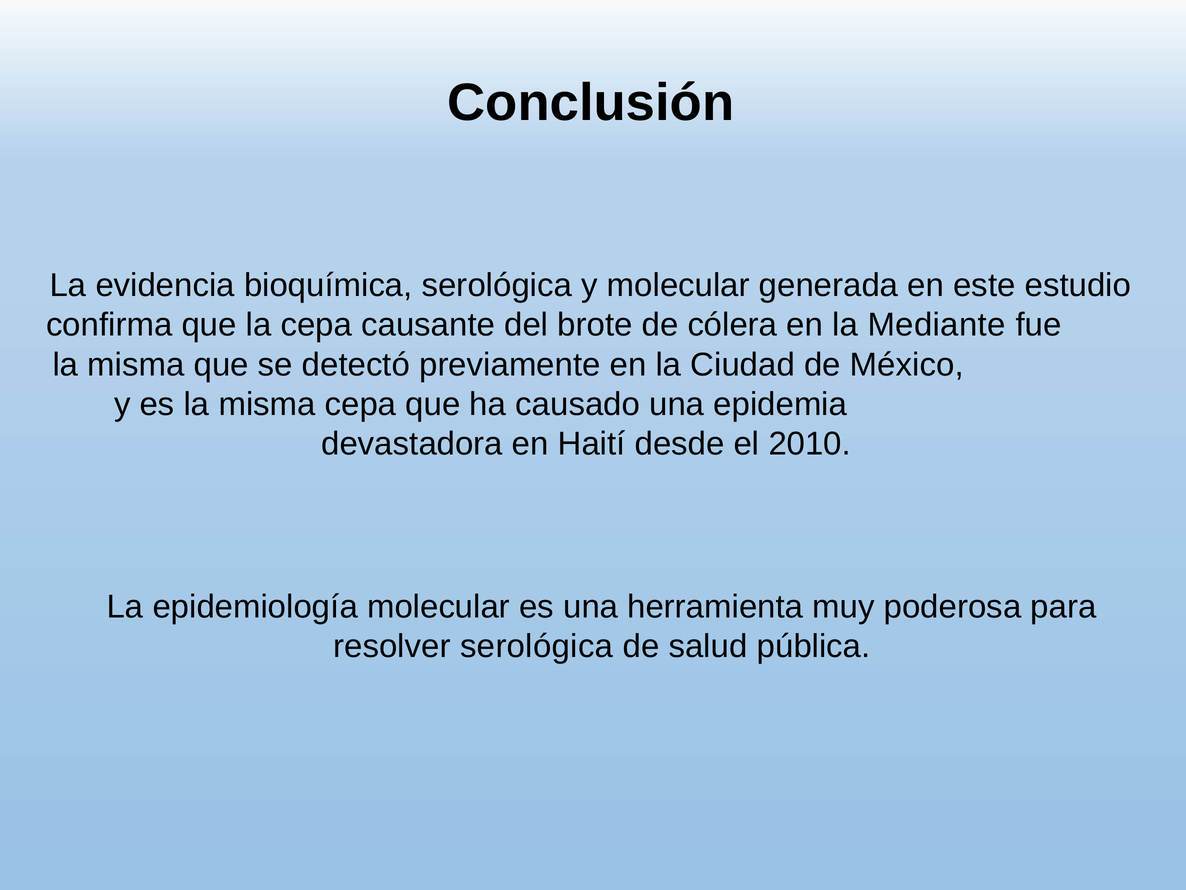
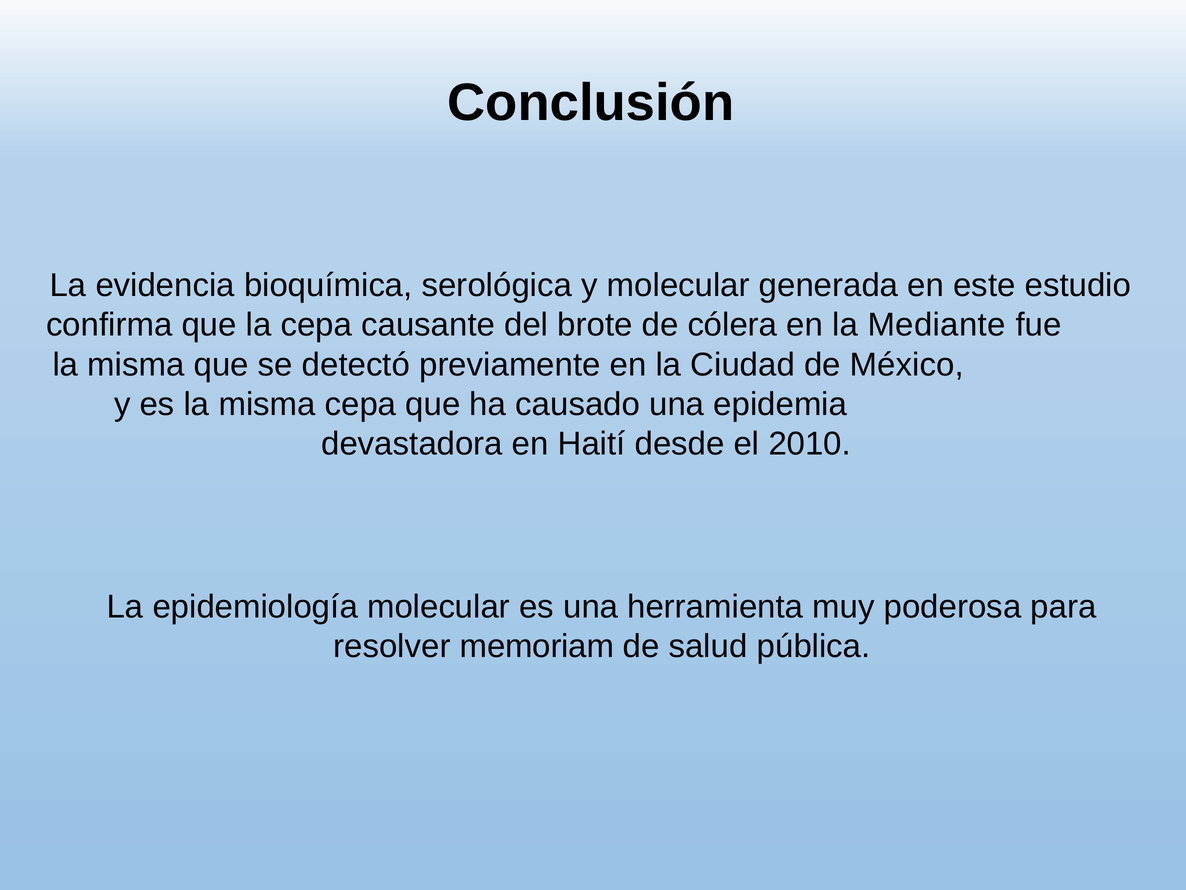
resolver serológica: serológica -> memoriam (537, 646)
